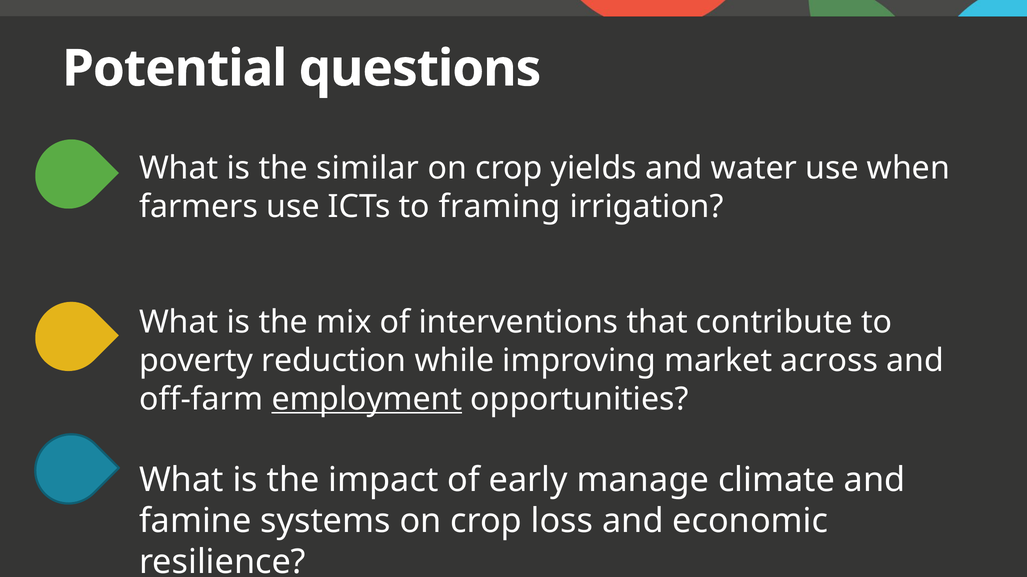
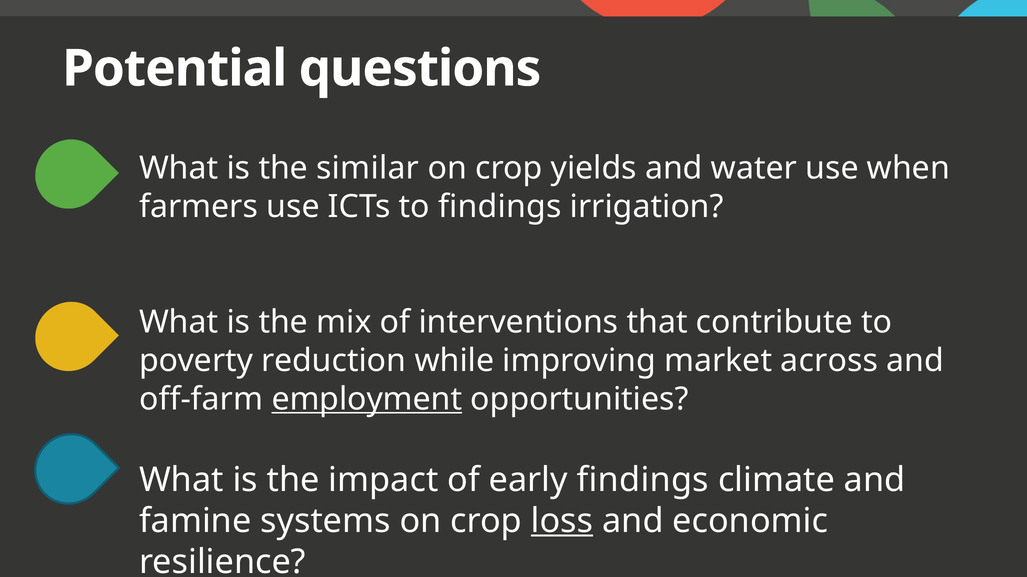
to framing: framing -> findings (500, 207)
early manage: manage -> findings (643, 480)
loss underline: none -> present (562, 522)
